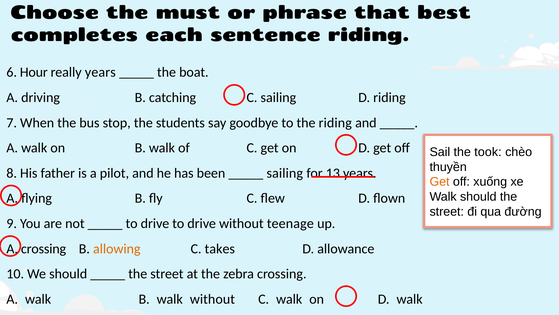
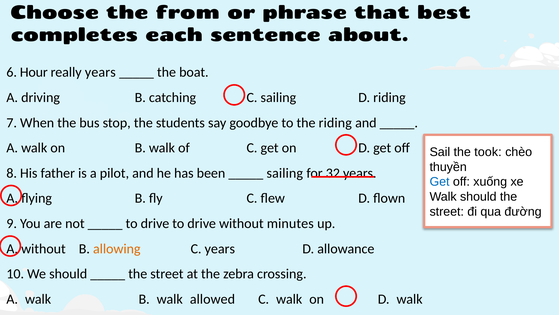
must: must -> from (188, 13)
sentence riding: riding -> about (368, 35)
13: 13 -> 32 (333, 173)
Get colour: orange -> blue (440, 182)
teenage: teenage -> minutes (290, 223)
A crossing: crossing -> without (43, 248)
C takes: takes -> years (220, 248)
walk without: without -> allowed (212, 299)
